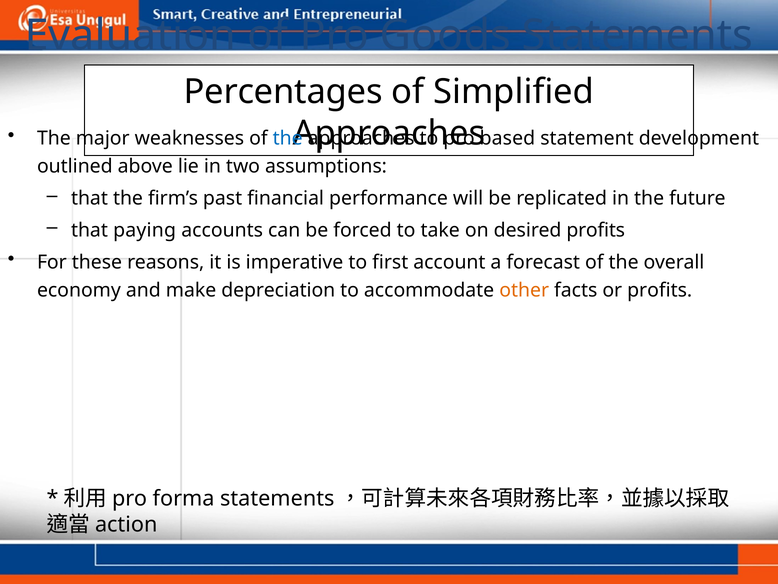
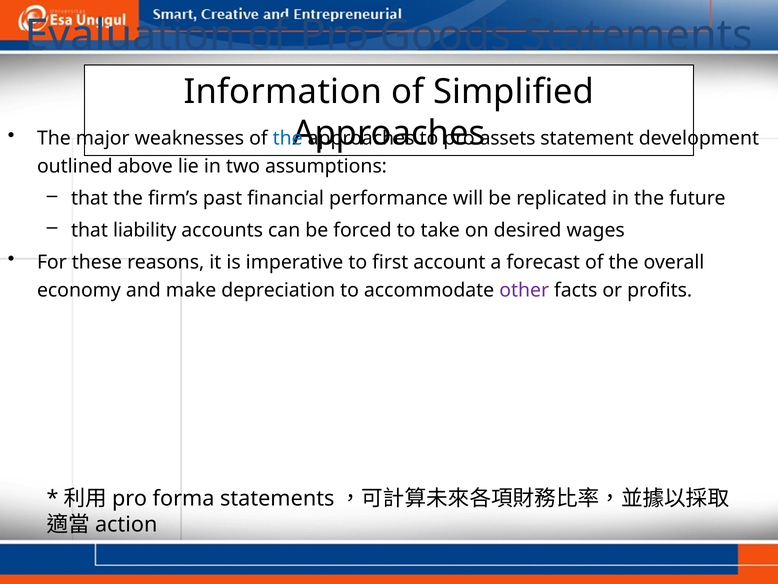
Percentages: Percentages -> Information (283, 92)
based: based -> assets (508, 138)
paying: paying -> liability (145, 230)
desired profits: profits -> wages (596, 230)
other colour: orange -> purple (524, 290)
